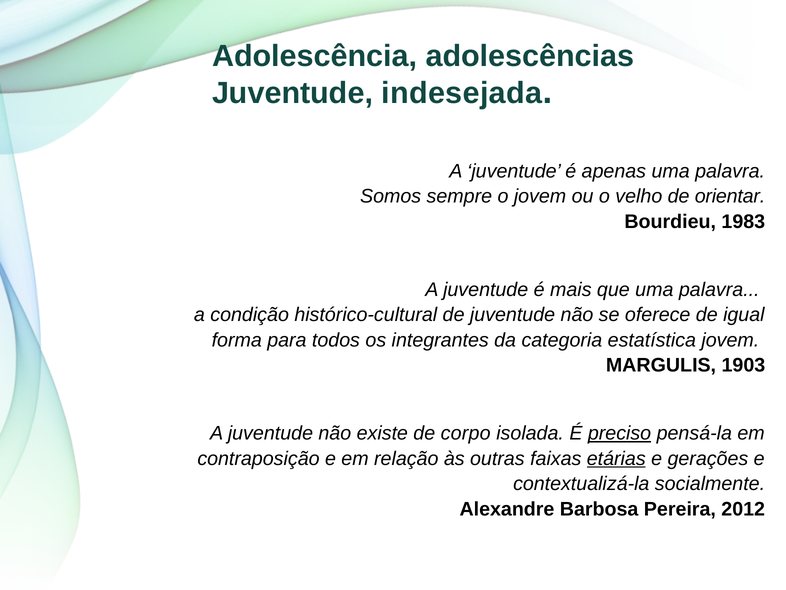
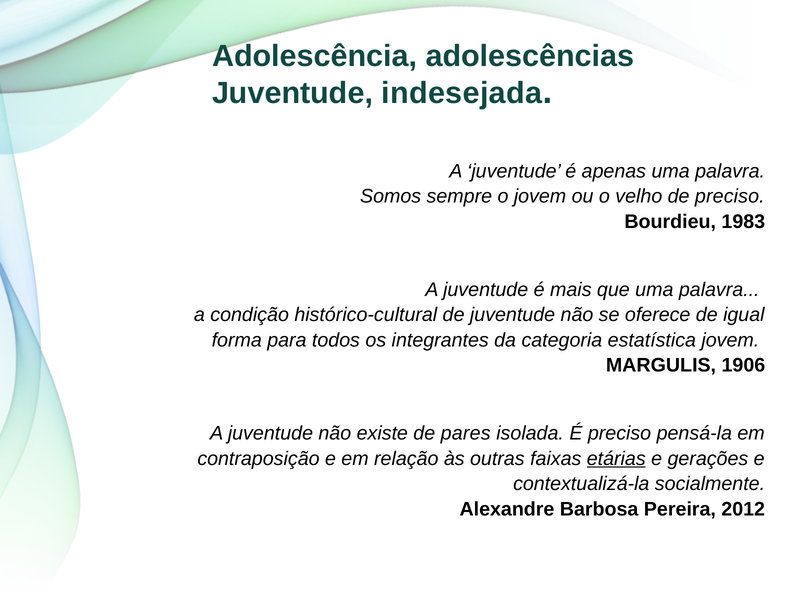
de orientar: orientar -> preciso (730, 196)
1903: 1903 -> 1906 (743, 365)
corpo: corpo -> pares (466, 433)
preciso underline: present -> none (620, 433)
